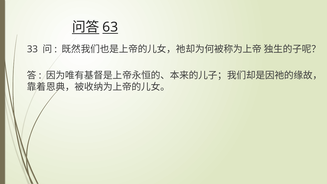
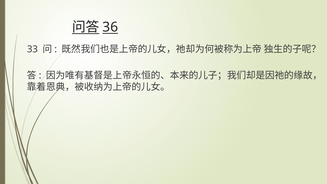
63: 63 -> 36 (110, 27)
